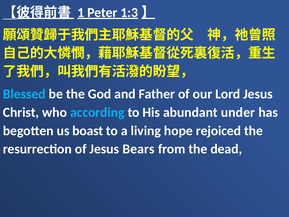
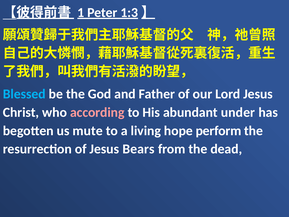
according colour: light blue -> pink (97, 112)
boast: boast -> mute (88, 131)
rejoiced: rejoiced -> perform (218, 131)
